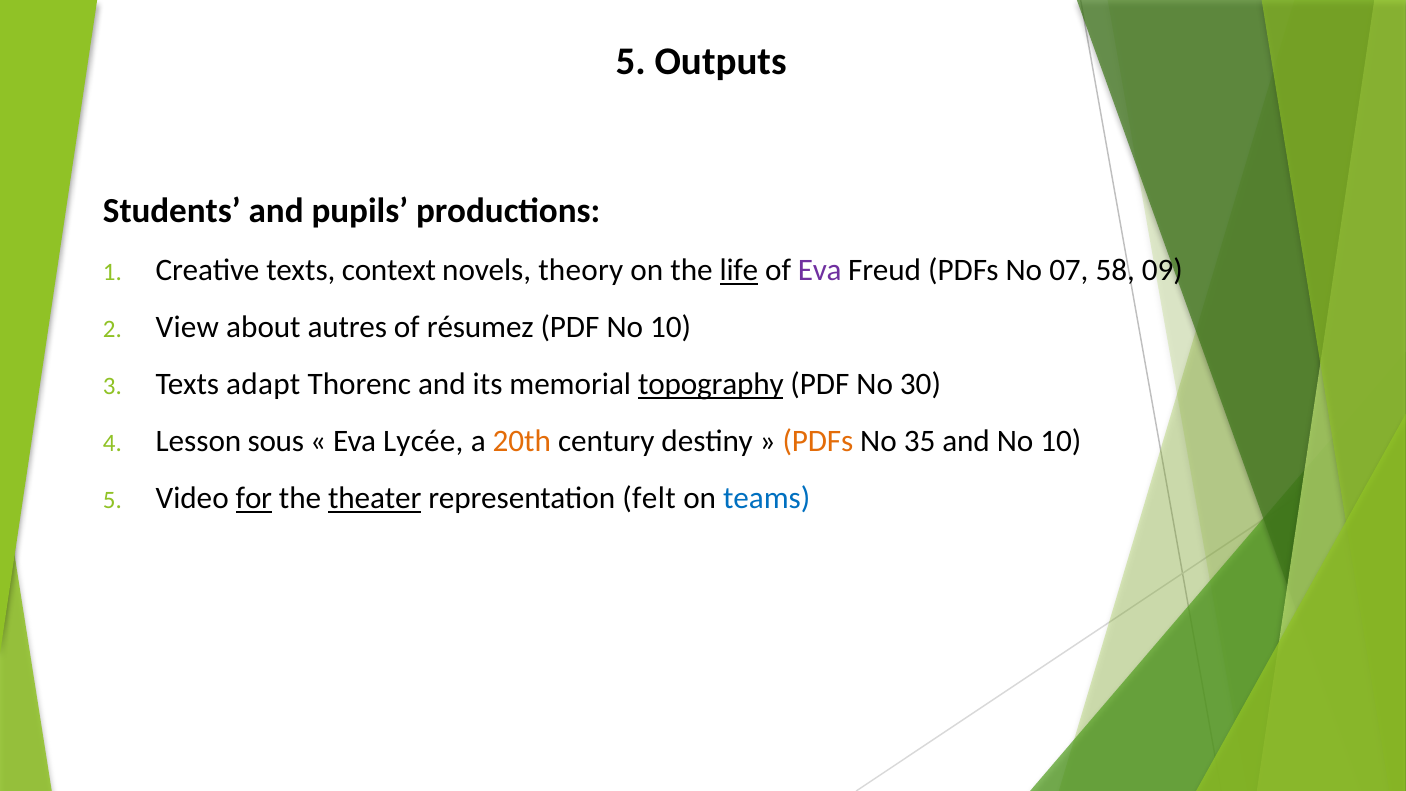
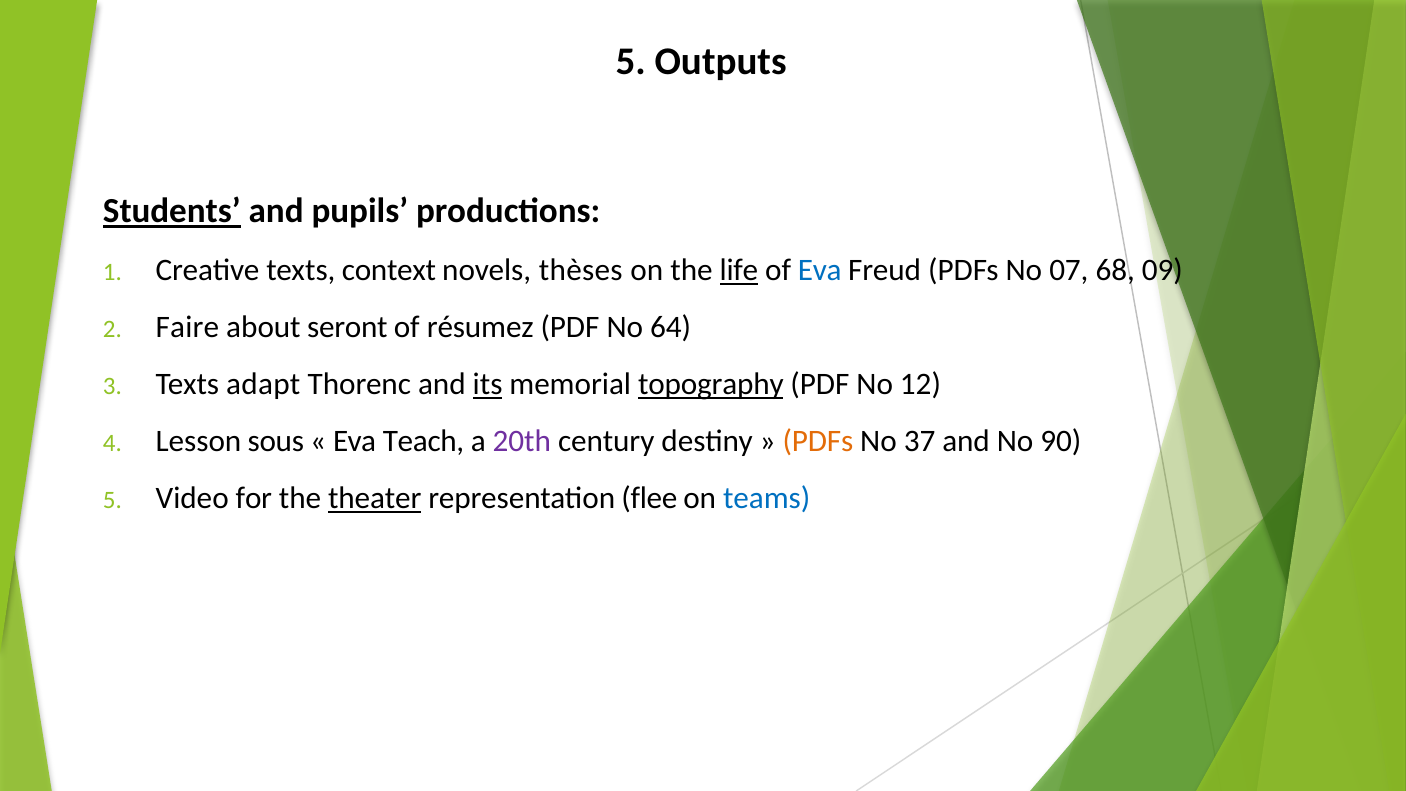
Students underline: none -> present (172, 211)
theory: theory -> thèses (581, 270)
Eva colour: purple -> blue (820, 270)
58: 58 -> 68 (1115, 270)
View: View -> Faire (187, 327)
autres: autres -> seront (347, 327)
PDF No 10: 10 -> 64 (671, 327)
its underline: none -> present (488, 384)
30: 30 -> 12 (920, 384)
Lycée: Lycée -> Teach (424, 442)
20th colour: orange -> purple (522, 442)
35: 35 -> 37 (920, 442)
and No 10: 10 -> 90 (1061, 442)
for underline: present -> none (254, 499)
felt: felt -> flee (649, 499)
